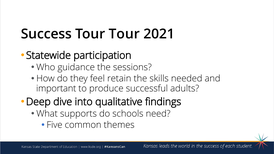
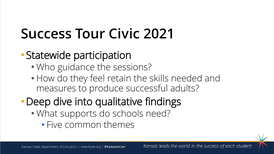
Tour Tour: Tour -> Civic (124, 34)
important: important -> measures (56, 88)
